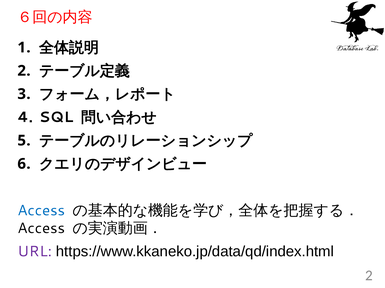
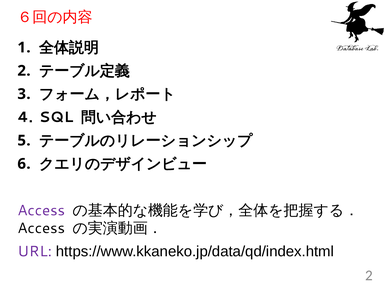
Access colour: blue -> purple (41, 211)
